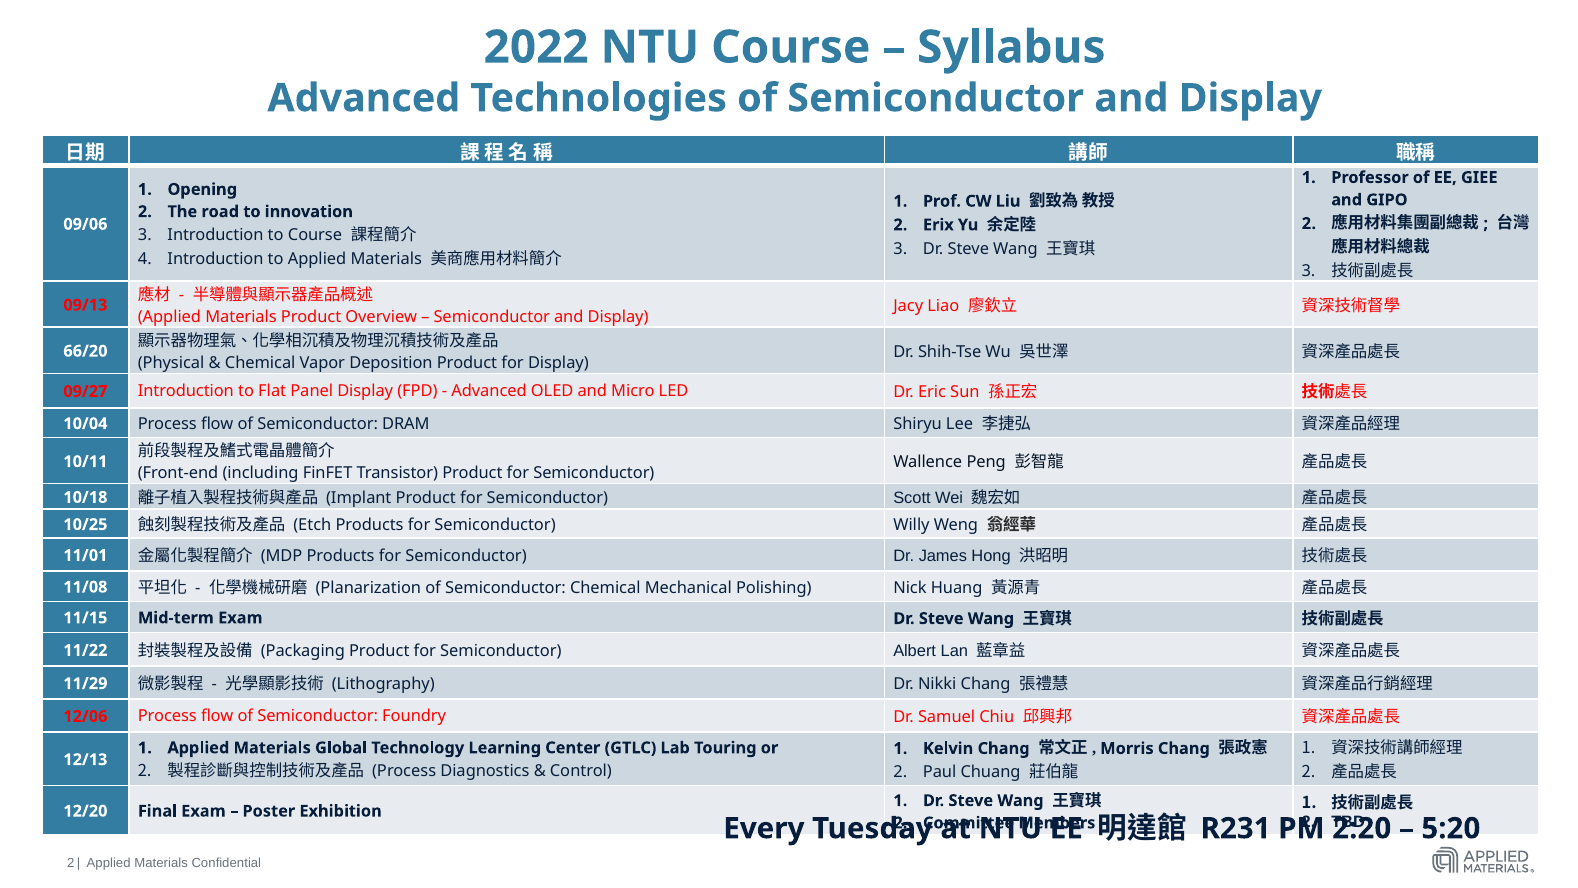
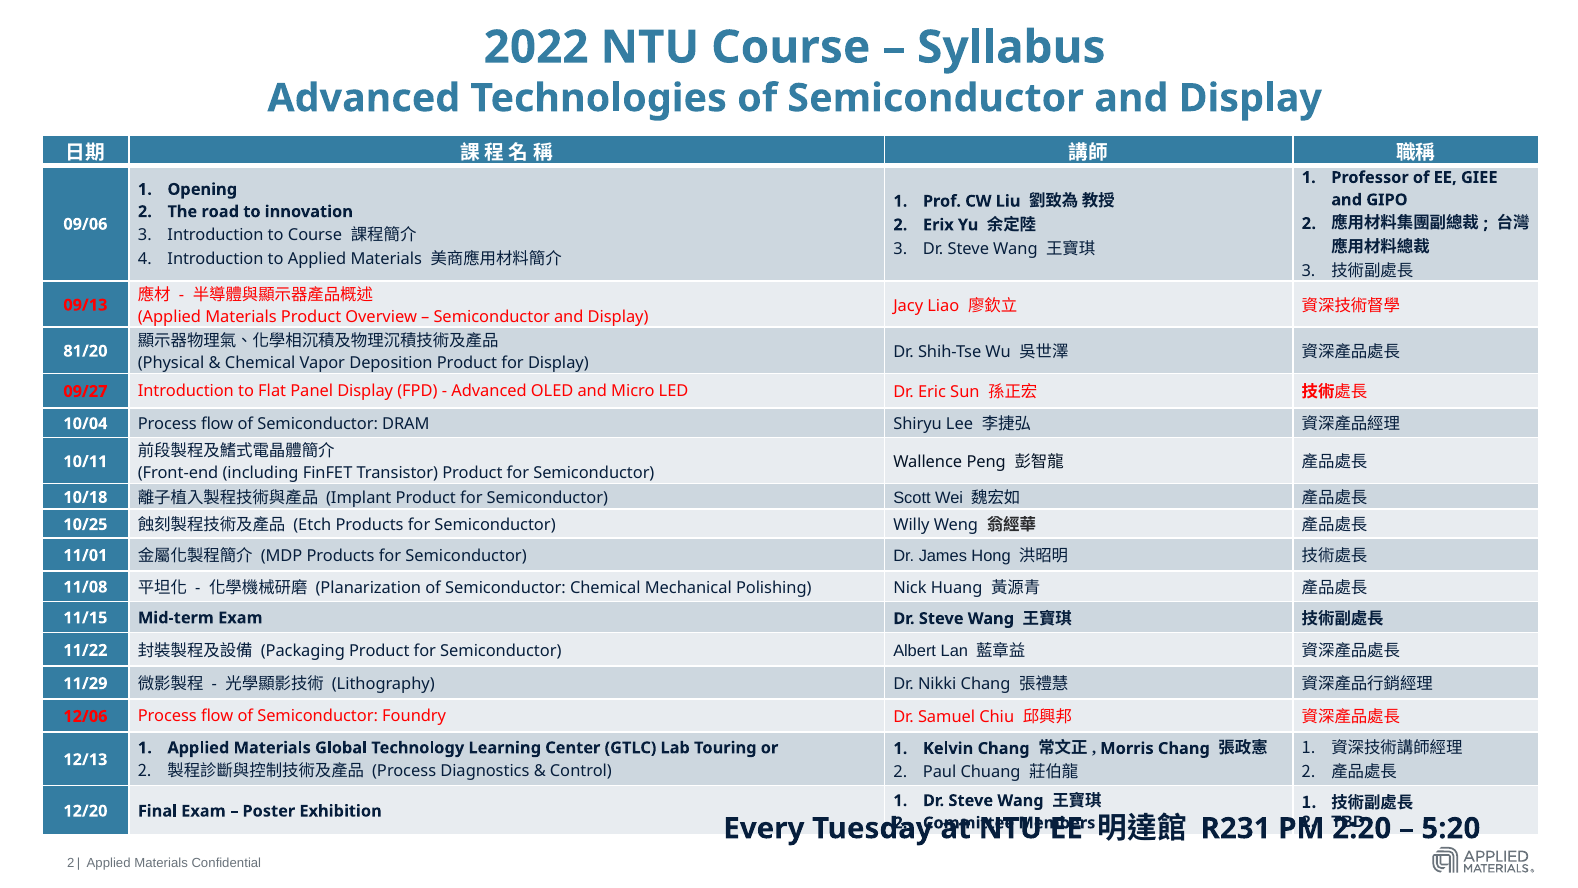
66/20: 66/20 -> 81/20 (85, 351)
